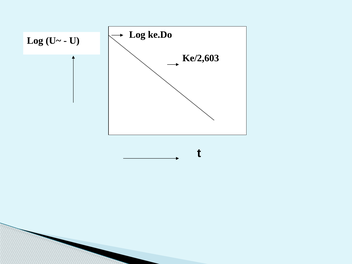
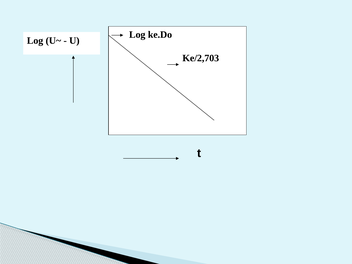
Ke/2,603: Ke/2,603 -> Ke/2,703 (201, 58)
